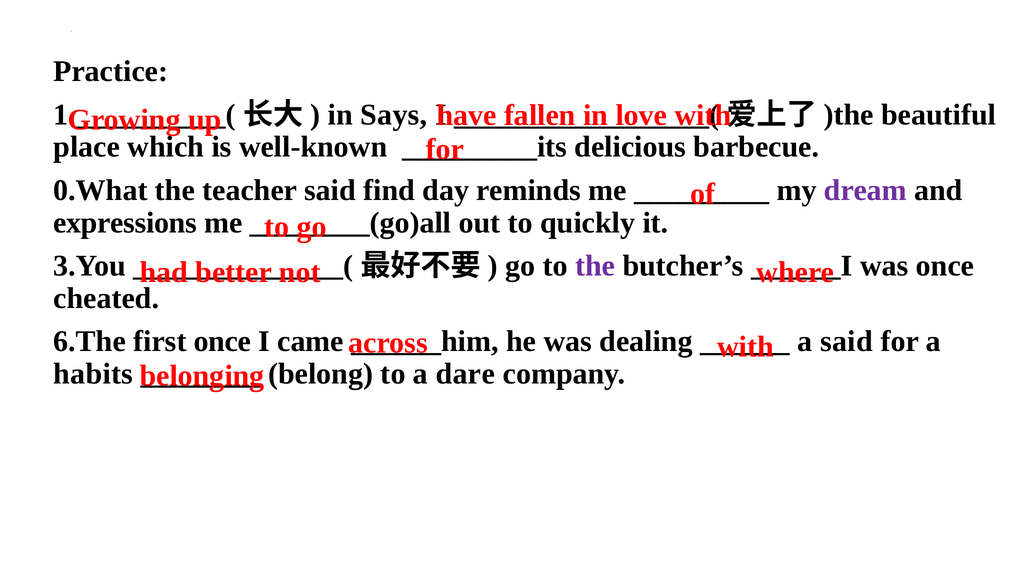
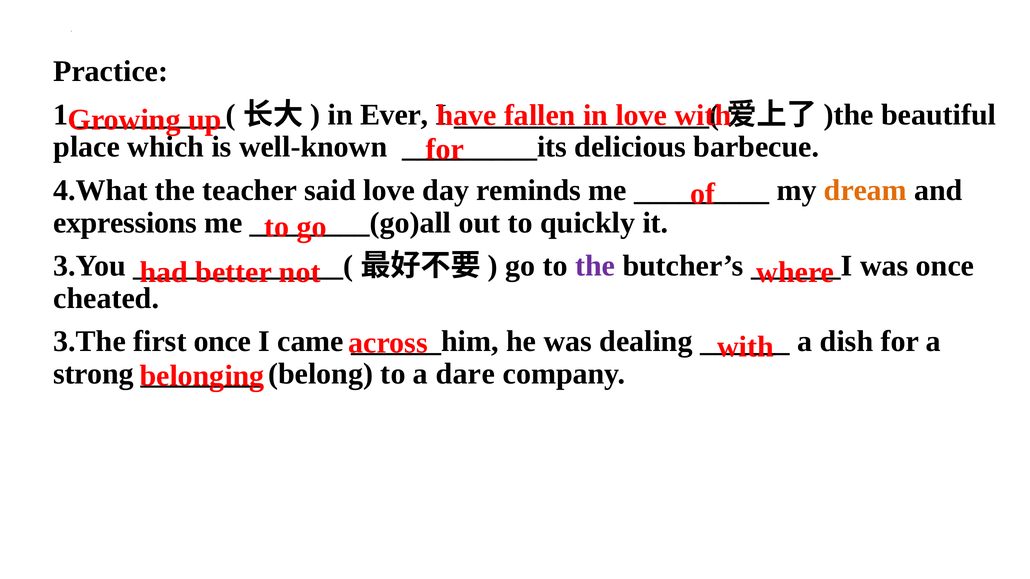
Says: Says -> Ever (394, 115)
0.What: 0.What -> 4.What (100, 190)
said find: find -> love (389, 190)
dream colour: purple -> orange (865, 190)
6.The: 6.The -> 3.The (90, 342)
a said: said -> dish (847, 342)
habits: habits -> strong (94, 374)
